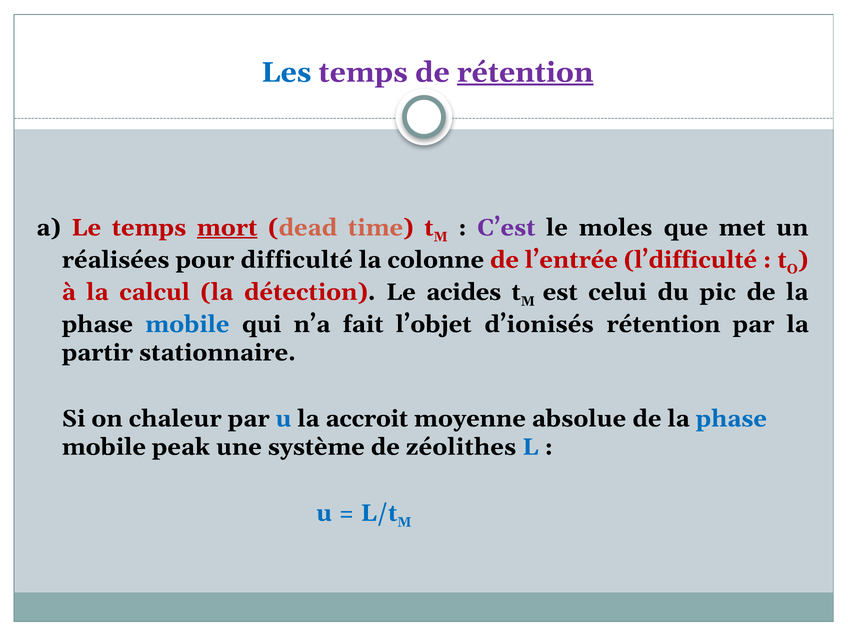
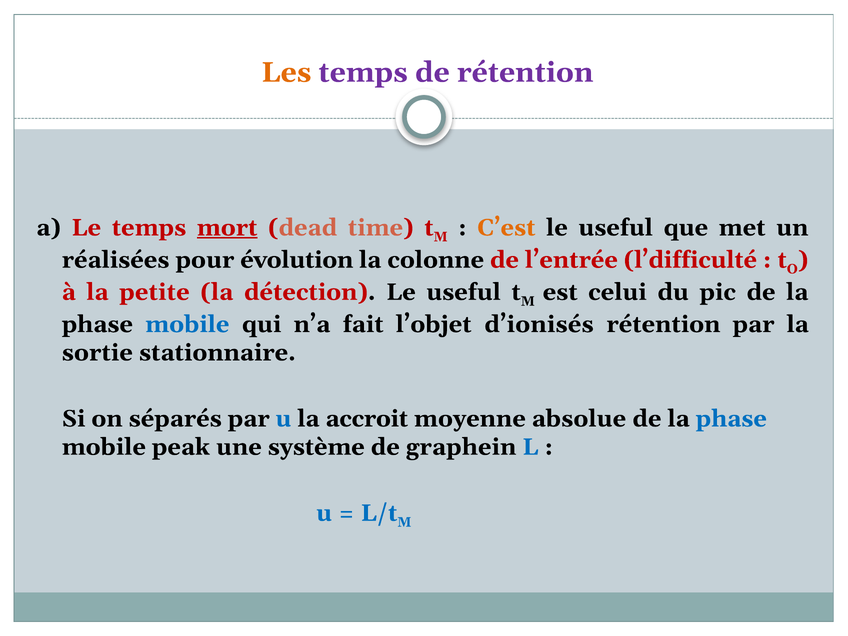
Les colour: blue -> orange (286, 72)
rétention underline: present -> none (525, 72)
C’est colour: purple -> orange (506, 228)
moles: moles -> useful (616, 228)
difficulté: difficulté -> évolution (297, 260)
calcul: calcul -> petite (154, 292)
détection Le acides: acides -> useful (464, 292)
partir: partir -> sortie (97, 353)
chaleur: chaleur -> séparés (175, 419)
zéolithes: zéolithes -> graphein (461, 447)
